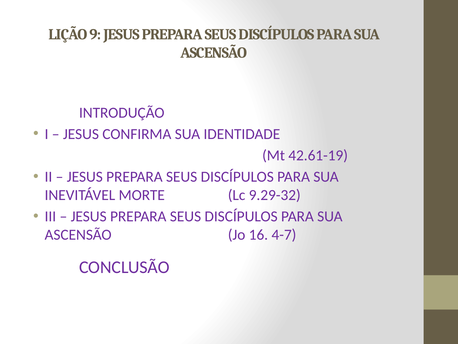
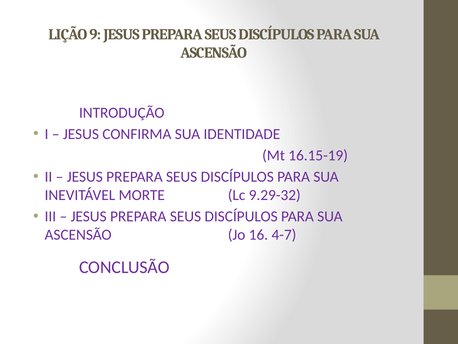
42.61-19: 42.61-19 -> 16.15-19 (318, 155)
